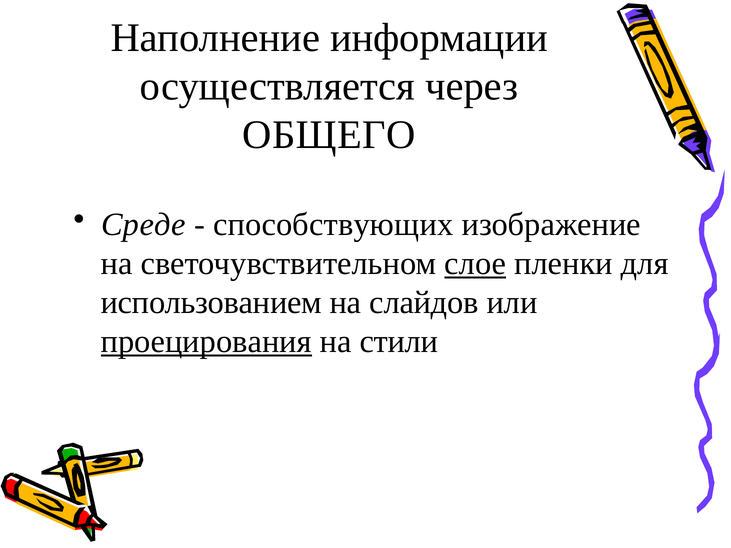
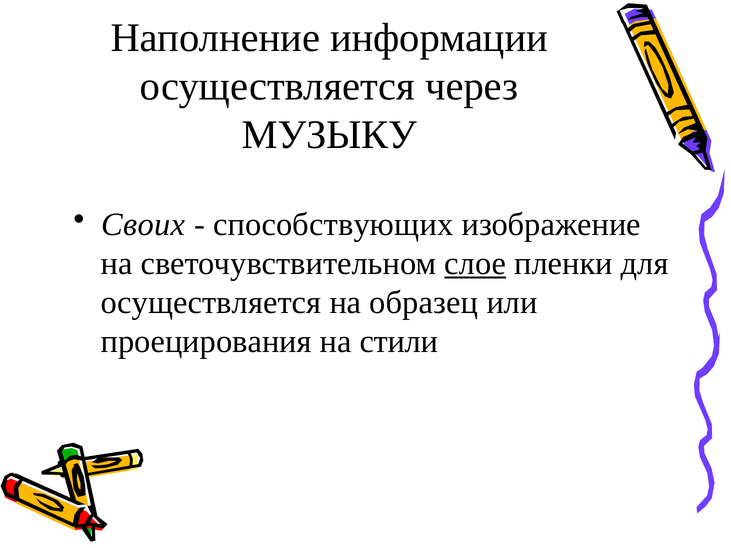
ОБЩЕГО: ОБЩЕГО -> МУЗЫКУ (329, 135)
Среде: Среде -> Своих (143, 225)
использованием: использованием -> осуществляется (211, 303)
слайдов: слайдов -> образец (424, 303)
проецирования underline: present -> none (206, 342)
